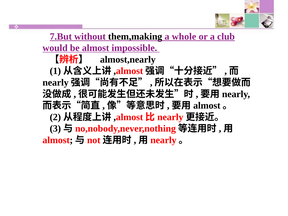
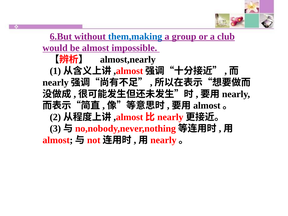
7.But: 7.But -> 6.But (61, 36)
them,making colour: black -> blue (135, 36)
whole: whole -> group (184, 36)
